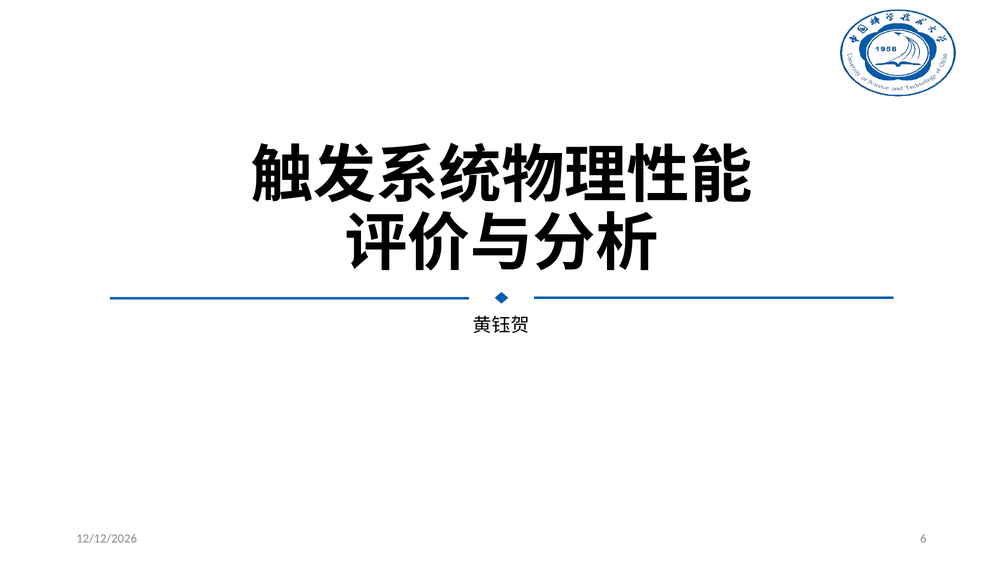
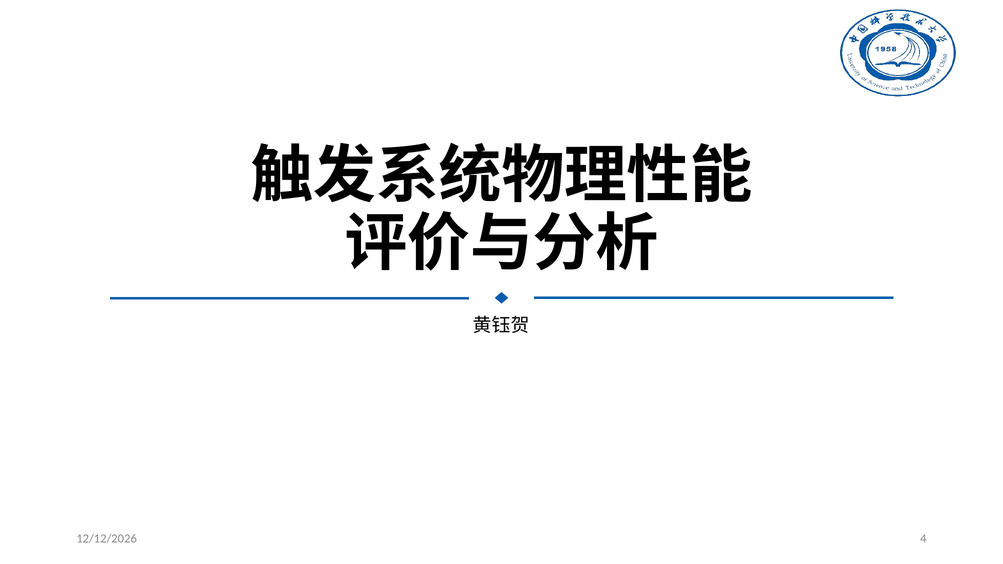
6: 6 -> 4 (923, 539)
